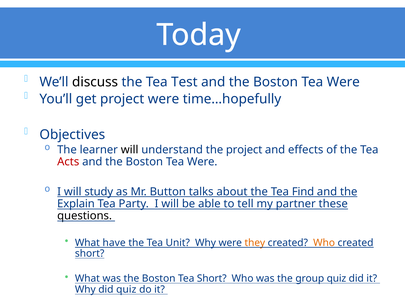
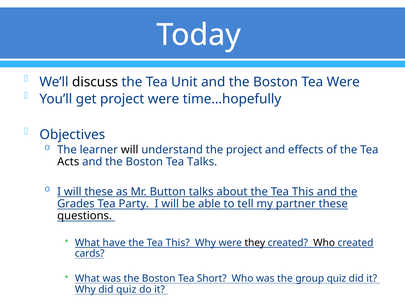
Test: Test -> Unit (184, 82)
Acts colour: red -> black (68, 162)
Were: Were -> Talks (202, 162)
will study: study -> these (99, 191)
about the Tea Find: Find -> This (303, 191)
Explain: Explain -> Grades (76, 204)
Unit: Unit -> This (178, 242)
they colour: orange -> black (255, 242)
Who colour: orange -> black (324, 242)
short: short -> cards (90, 253)
